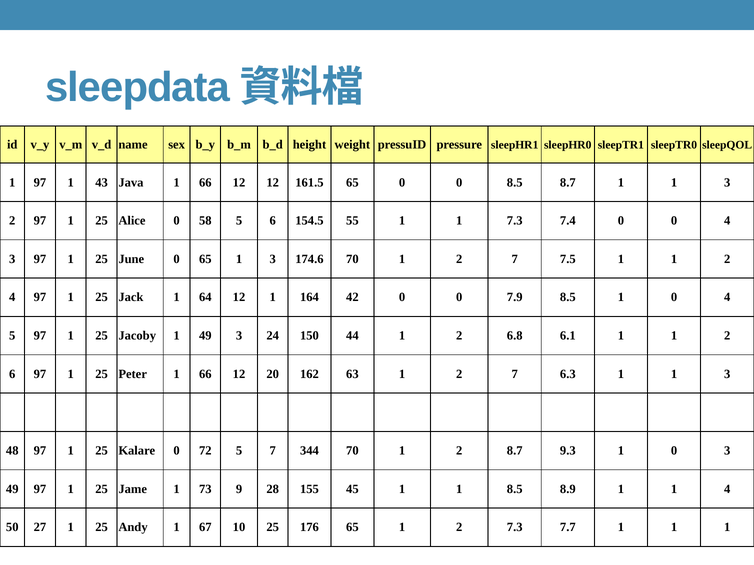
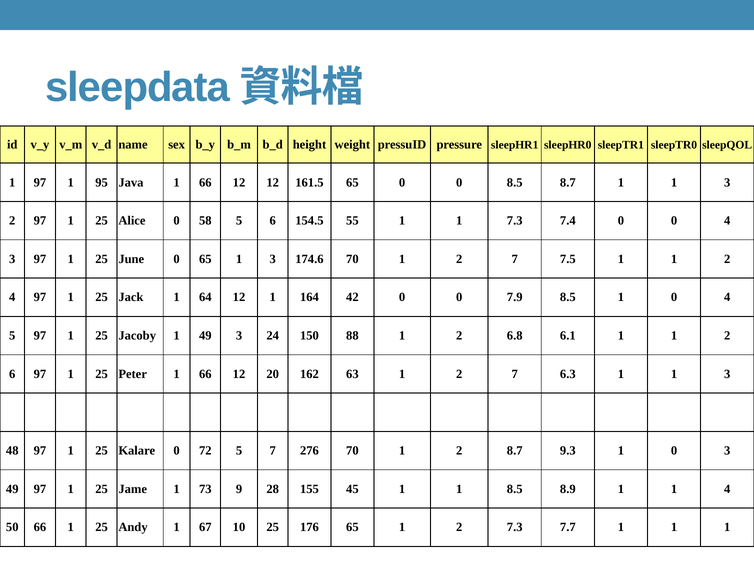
43: 43 -> 95 (102, 183)
44: 44 -> 88 (352, 336)
344: 344 -> 276 (309, 451)
50 27: 27 -> 66 (40, 528)
